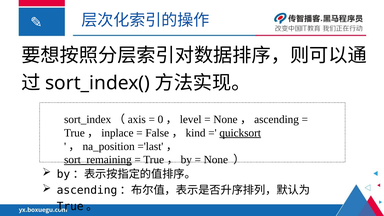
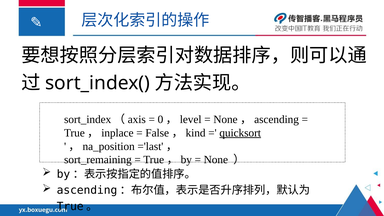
sort_remaining underline: present -> none (98, 160)
